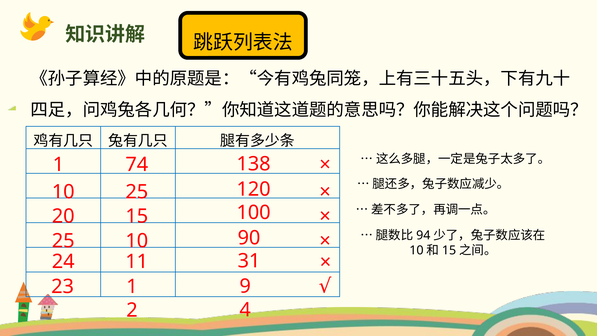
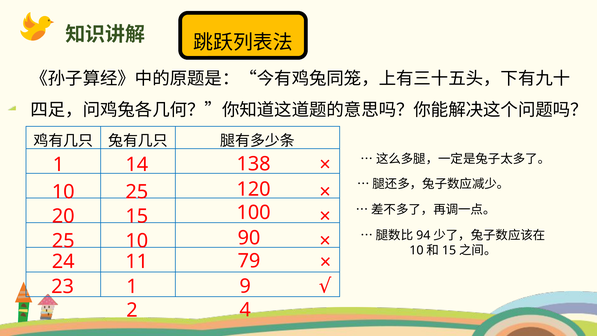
74: 74 -> 14 (137, 164)
31: 31 -> 79 (249, 261)
